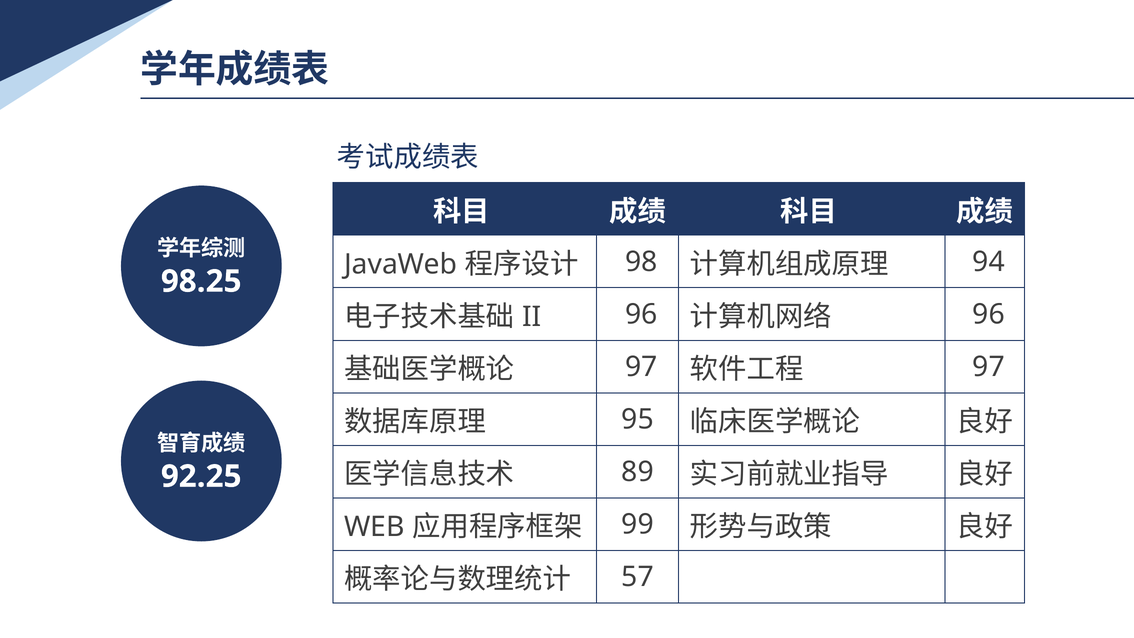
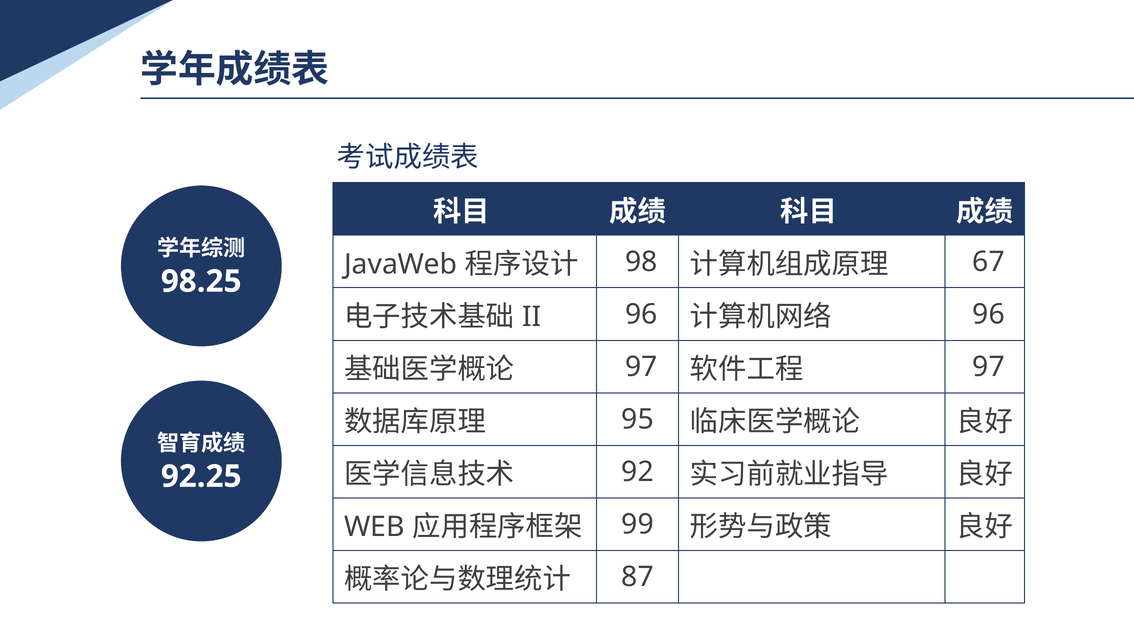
94: 94 -> 67 (989, 262)
89: 89 -> 92 (638, 472)
57: 57 -> 87 (638, 577)
